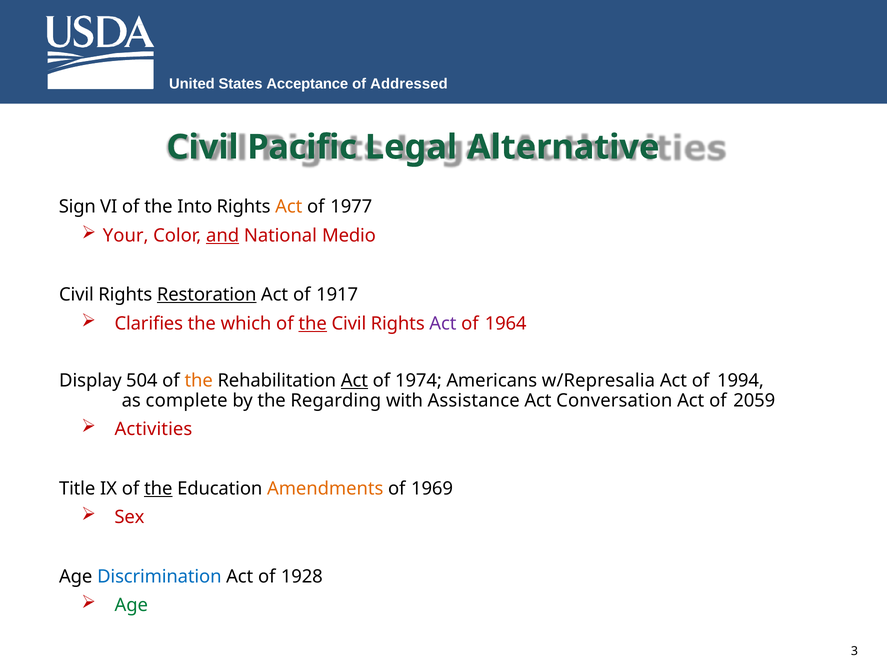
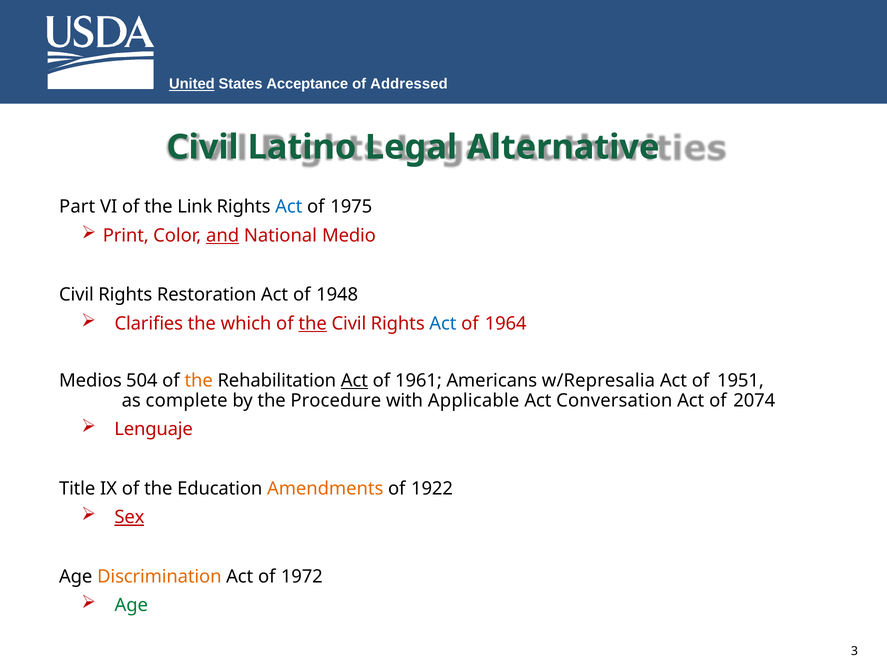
United underline: none -> present (192, 84)
Pacific: Pacific -> Latino (302, 147)
Sign: Sign -> Part (77, 207)
Into: Into -> Link (195, 207)
Act colour: orange -> blue (289, 207)
1977: 1977 -> 1975 (351, 207)
Your: Your -> Print (126, 236)
Restoration underline: present -> none (207, 295)
1917: 1917 -> 1948 (337, 295)
Act colour: purple -> blue (443, 324)
Display: Display -> Medios (90, 381)
1974: 1974 -> 1961 (418, 381)
1994: 1994 -> 1951 (740, 381)
Regarding: Regarding -> Procedure (336, 401)
Assistance: Assistance -> Applicable (474, 401)
2059: 2059 -> 2074 (754, 401)
Activities: Activities -> Lenguaje (154, 429)
the underline: present -> none (158, 489)
1969: 1969 -> 1922 (432, 489)
Sex underline: none -> present (129, 517)
Discrimination colour: blue -> orange (159, 577)
1928: 1928 -> 1972 (302, 577)
